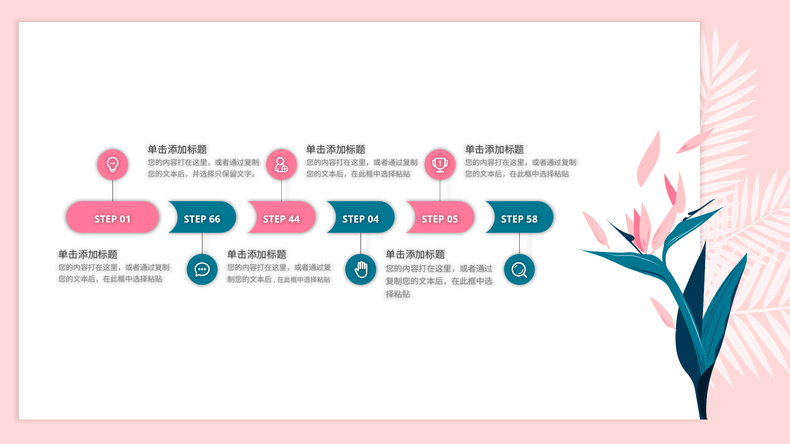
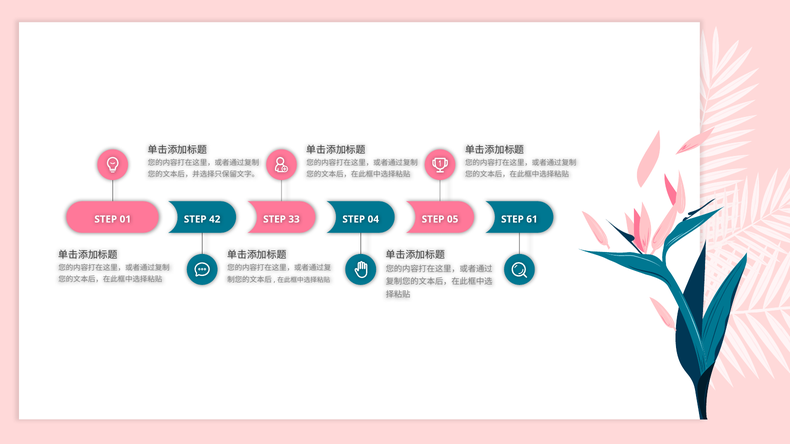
66: 66 -> 42 (215, 219)
44: 44 -> 33 (294, 219)
58: 58 -> 61 (532, 219)
